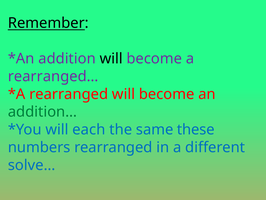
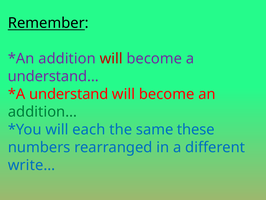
will colour: black -> red (111, 58)
rearranged…: rearranged… -> understand… (53, 76)
rearranged: rearranged -> understand (69, 94)
solve…: solve… -> write… (32, 165)
